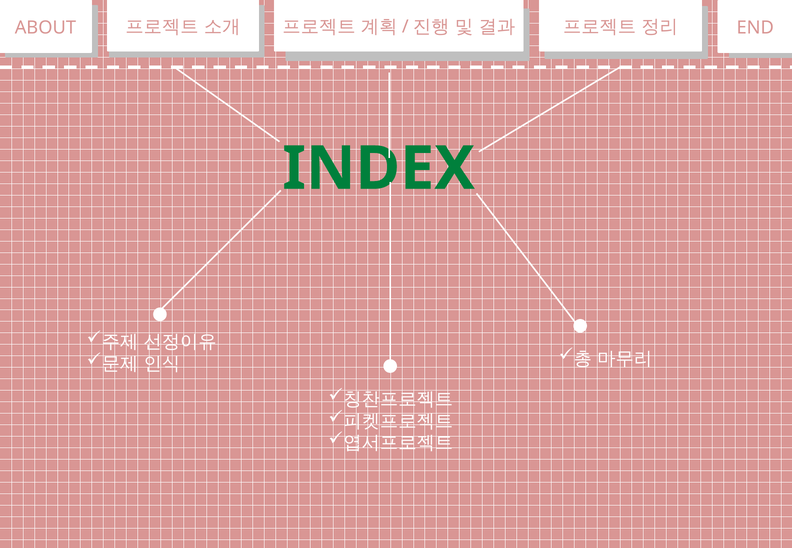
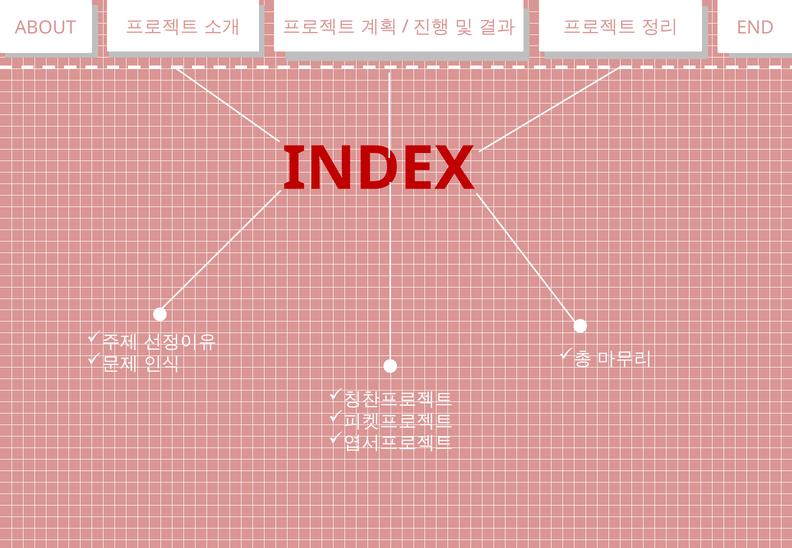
INDEX colour: green -> red (379, 169)
